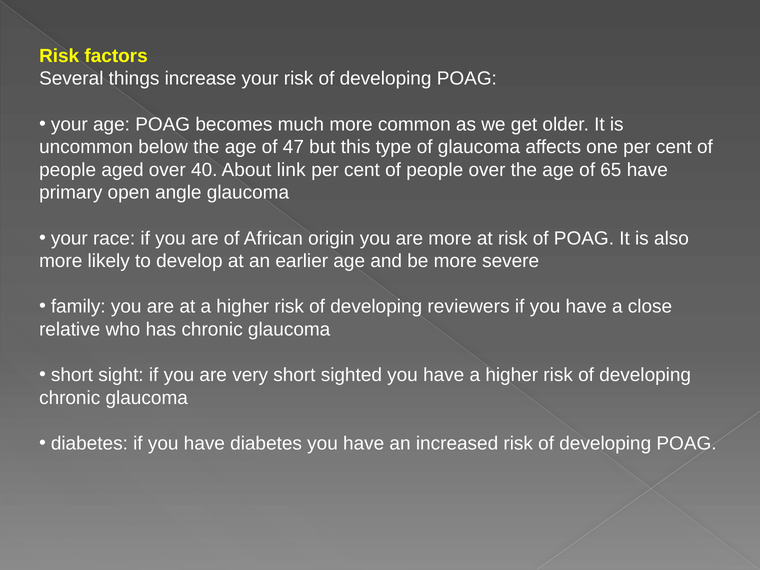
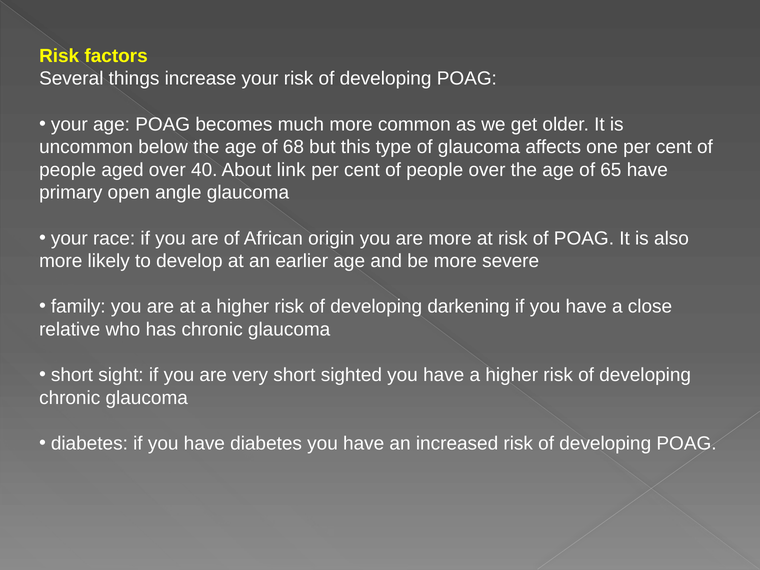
47: 47 -> 68 (293, 147)
reviewers: reviewers -> darkening (469, 307)
